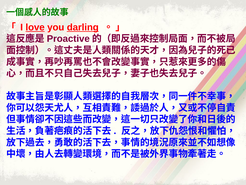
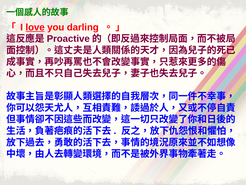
darling underline: present -> none (83, 27)
